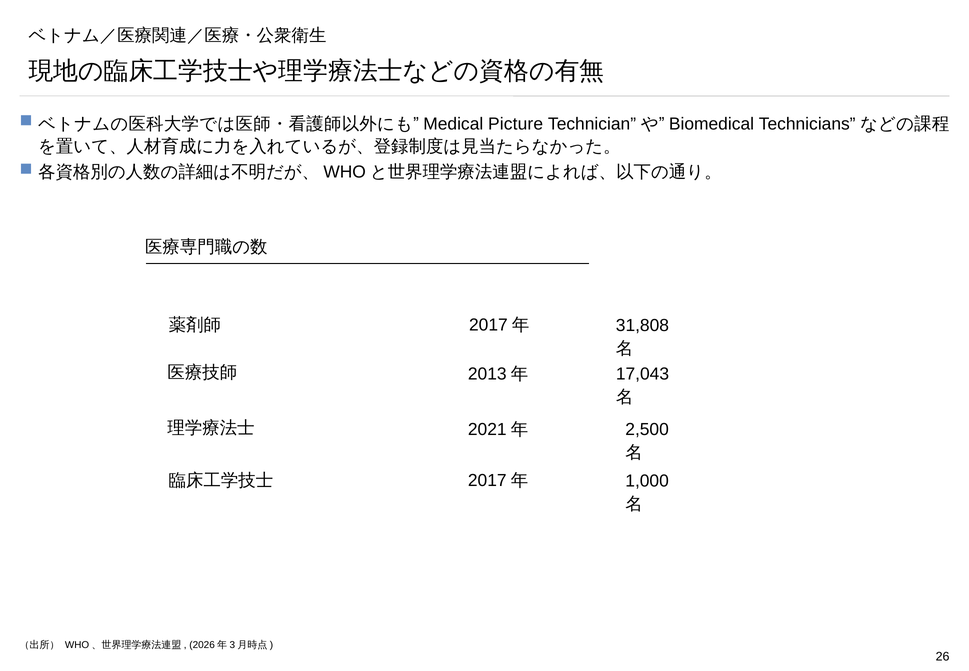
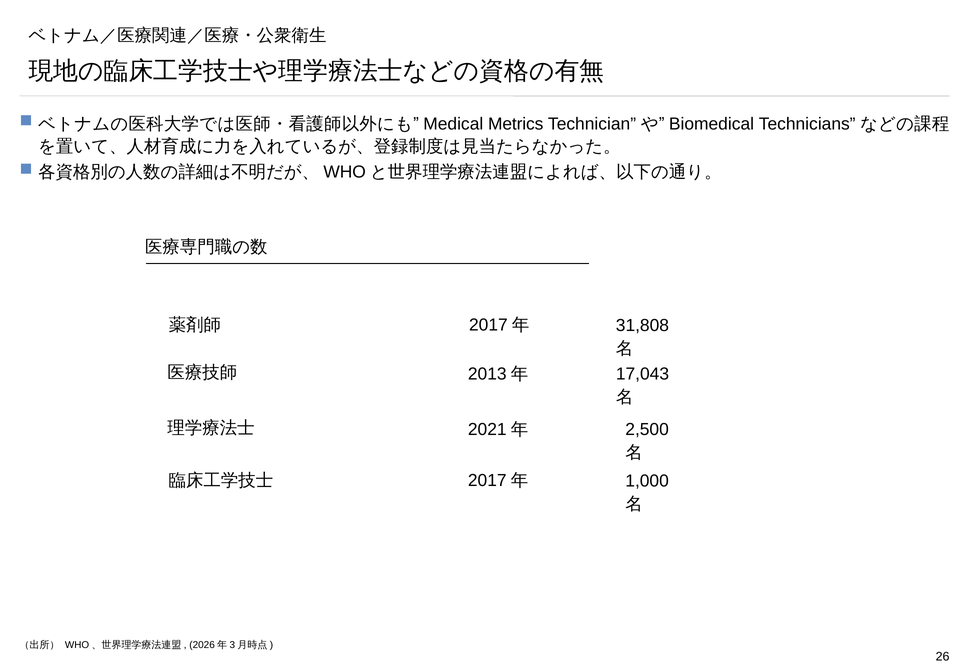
Picture: Picture -> Metrics (516, 124)
